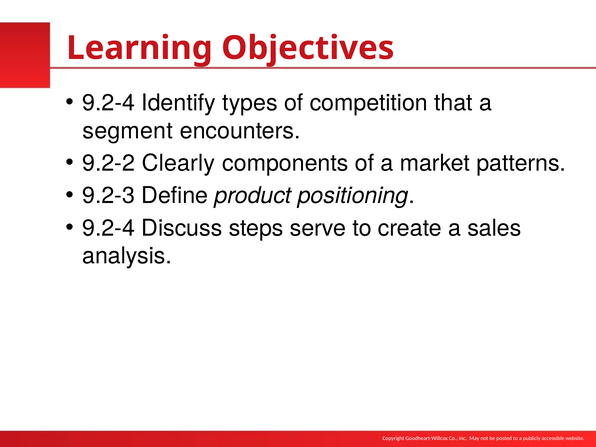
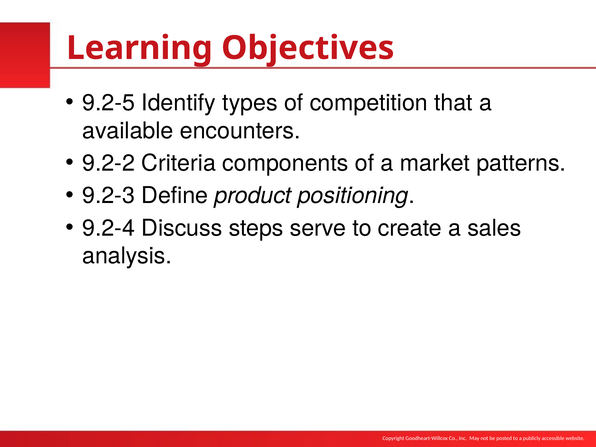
9.2-4: 9.2-4 -> 9.2-5 (109, 103)
segment: segment -> available (128, 131)
Clearly: Clearly -> Criteria (179, 163)
